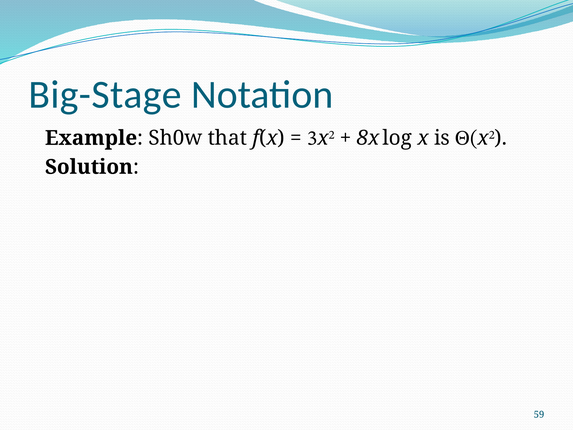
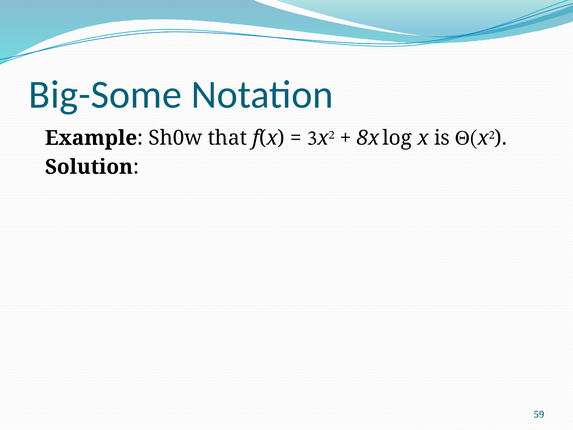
Big-Stage: Big-Stage -> Big-Some (105, 95)
